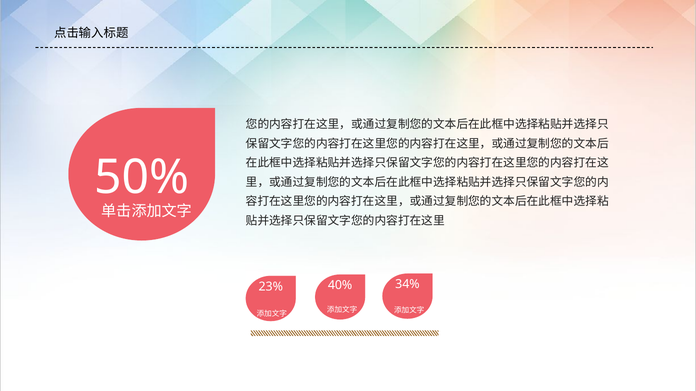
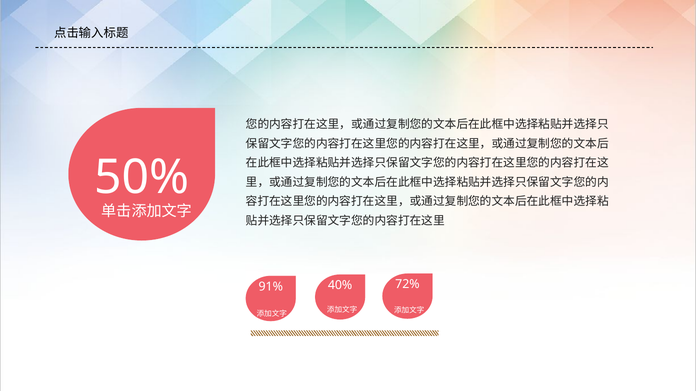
23%: 23% -> 91% (271, 287)
34%: 34% -> 72% (407, 285)
